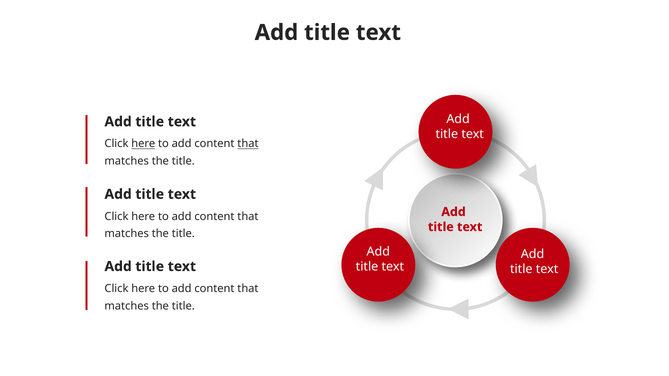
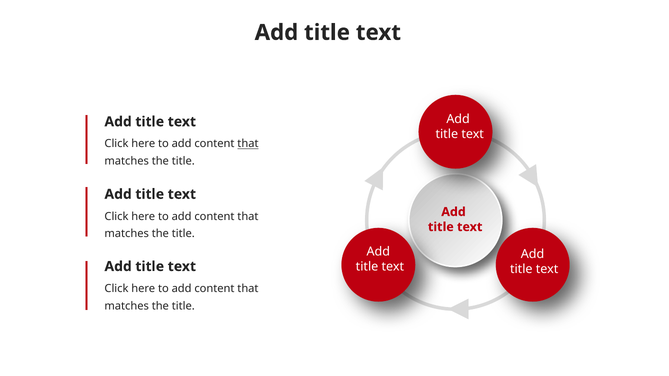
here underline: present -> none (143, 144)
